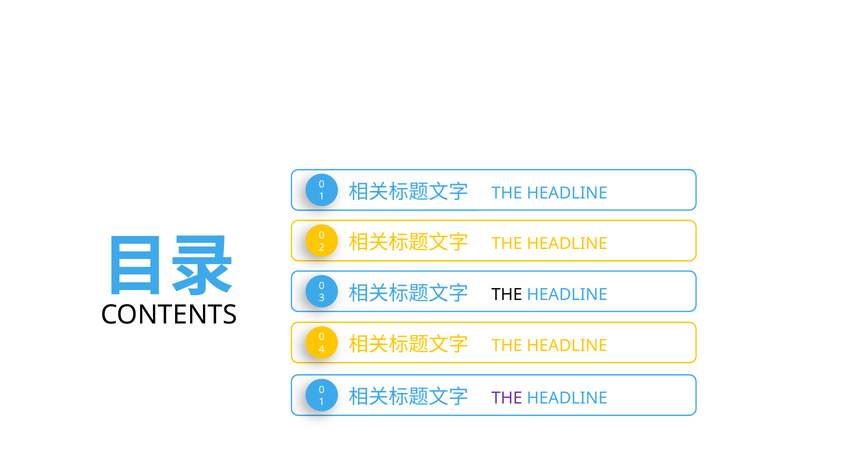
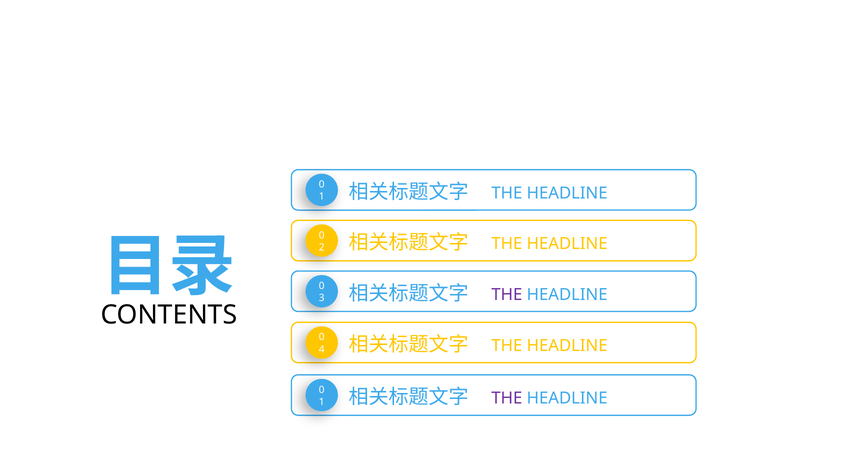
THE colour: black -> purple (507, 294)
